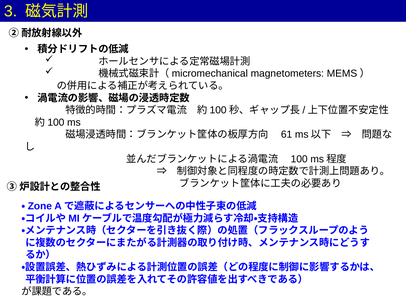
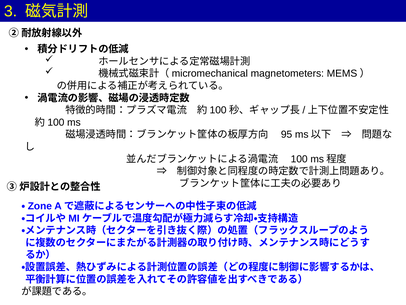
61: 61 -> 95 (287, 134)
